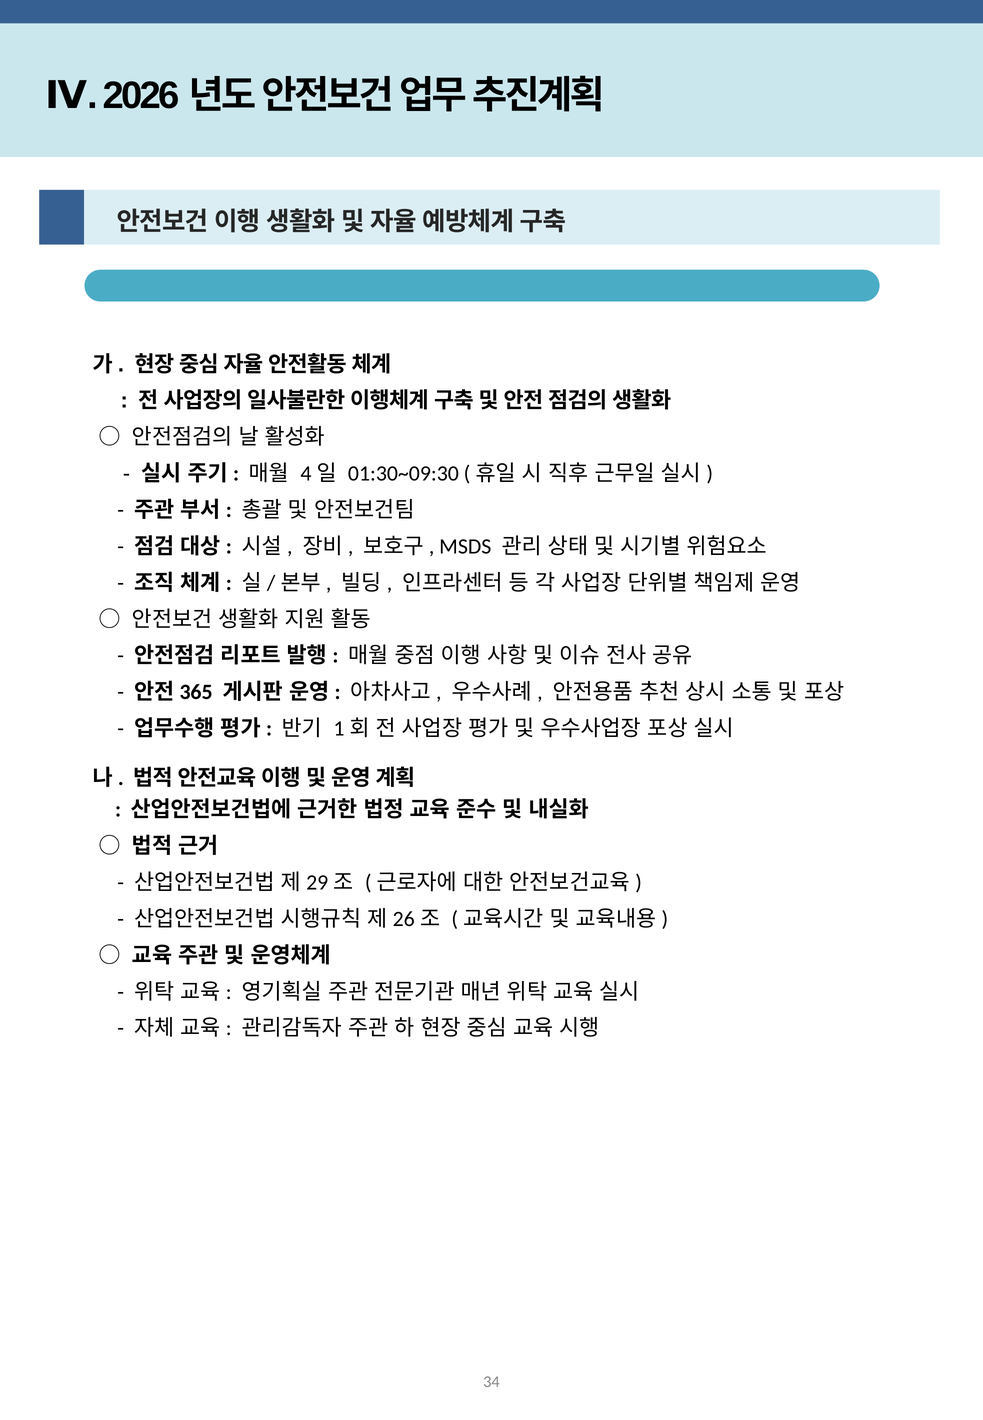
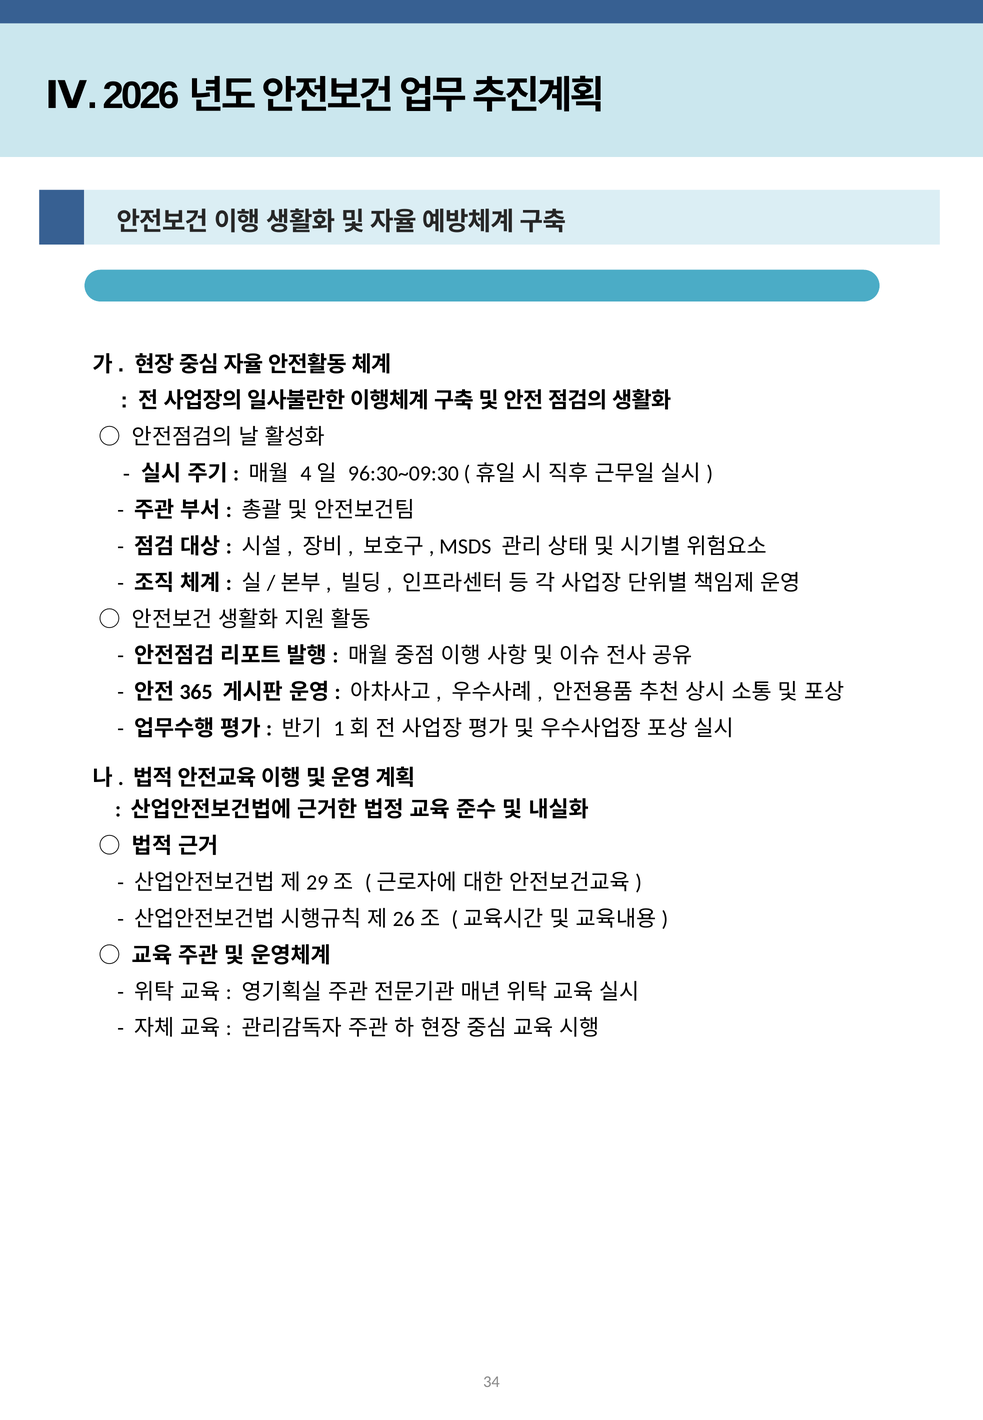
01:30~09:30: 01:30~09:30 -> 96:30~09:30 (403, 474)
